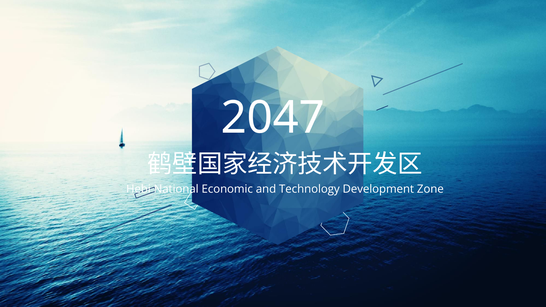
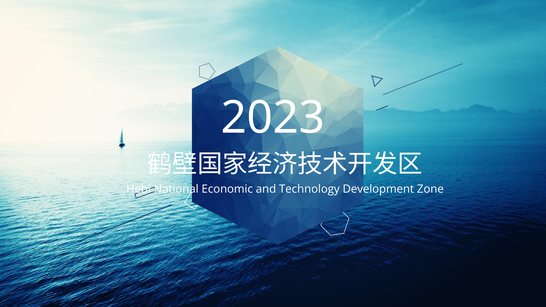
2047: 2047 -> 2023 (273, 118)
